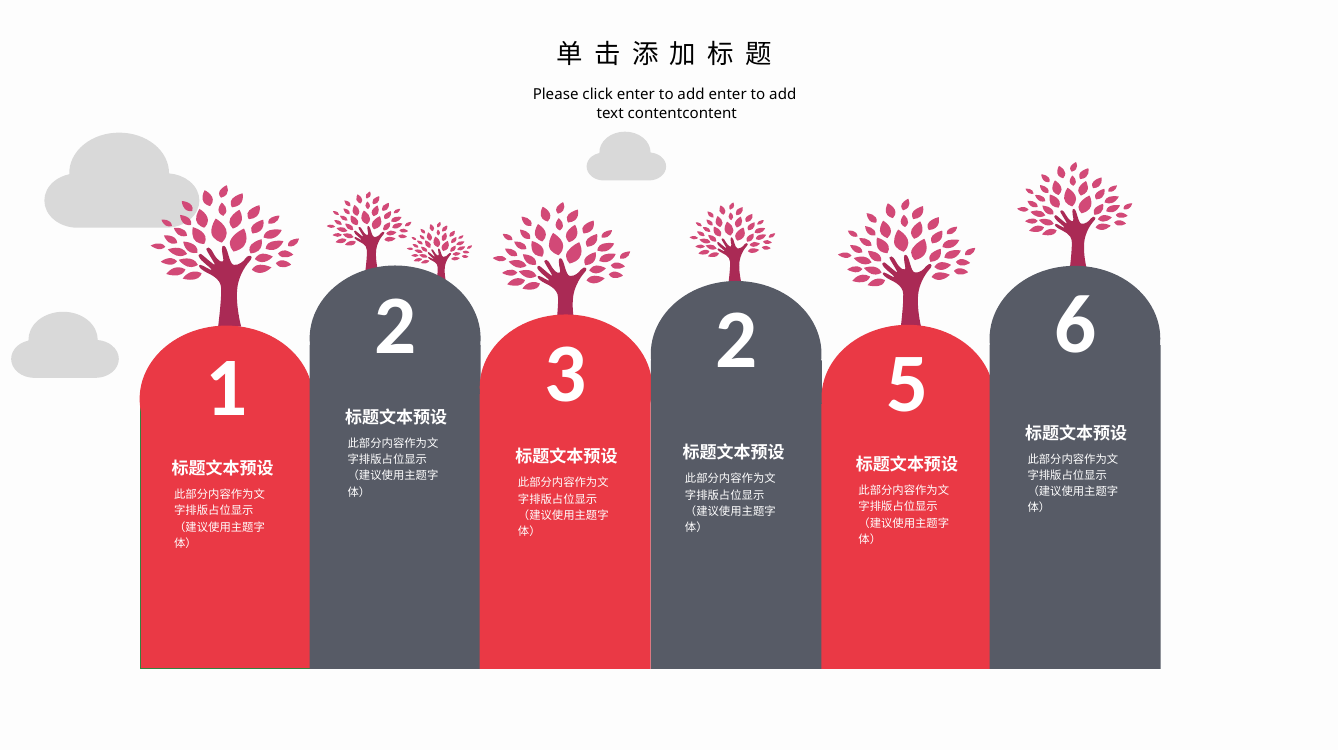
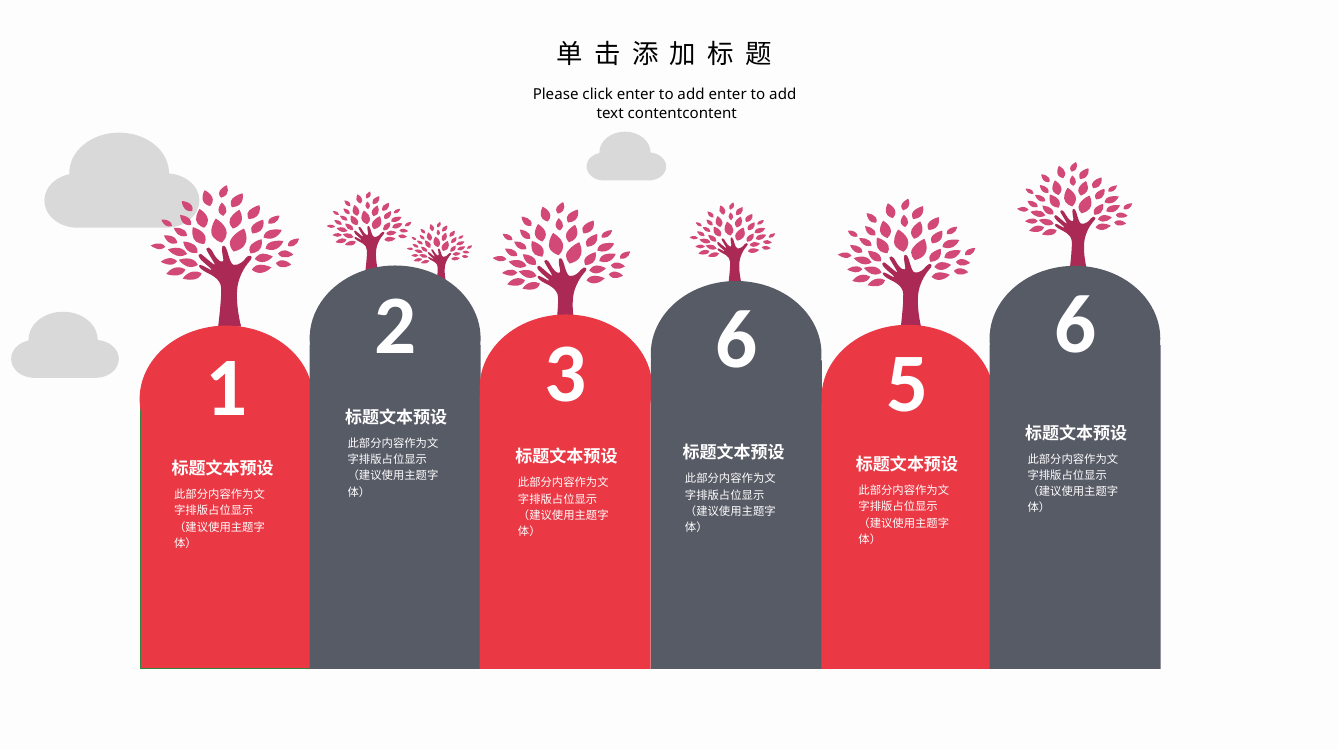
3 2: 2 -> 6 (737, 340)
